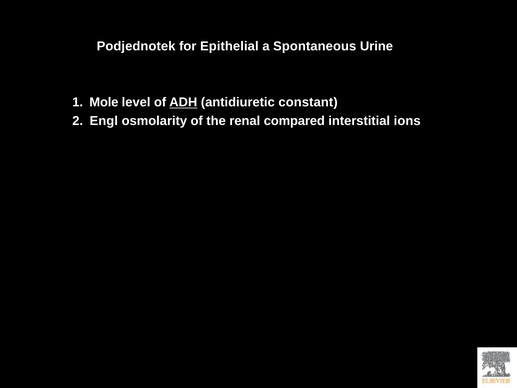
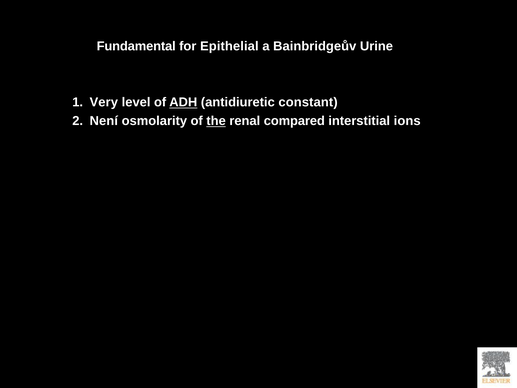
Podjednotek: Podjednotek -> Fundamental (136, 46)
Spontaneous: Spontaneous -> Bainbridgeův (315, 46)
Mole: Mole -> Very (104, 102)
Engl: Engl -> Není (104, 121)
the underline: none -> present (216, 121)
